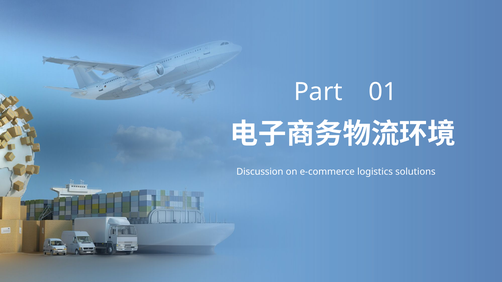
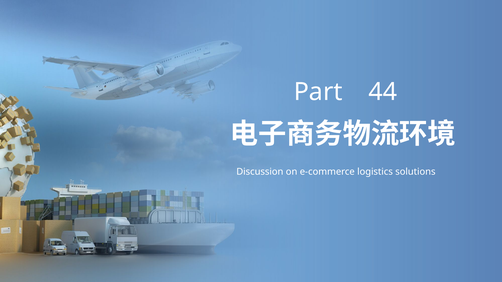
01: 01 -> 44 (383, 92)
